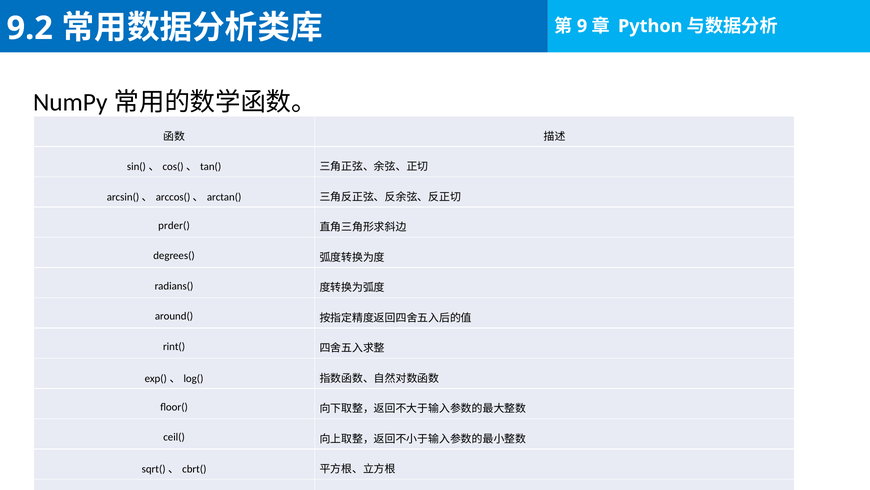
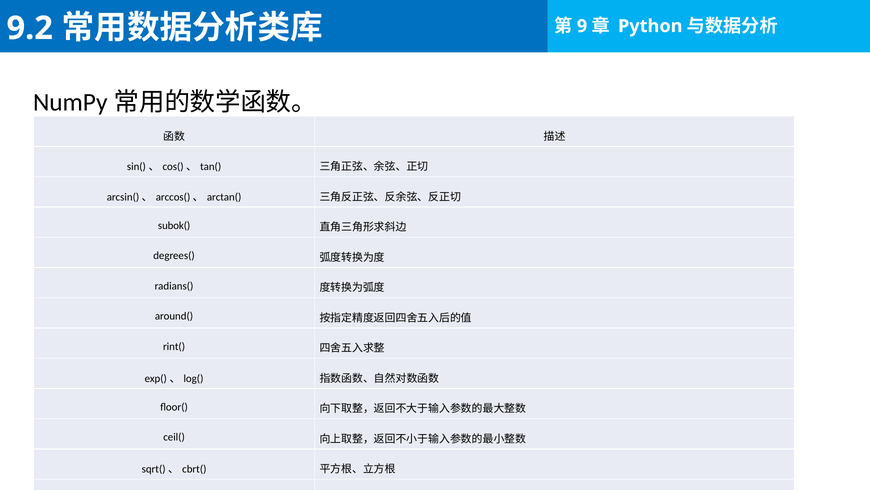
prder(: prder( -> subok( (174, 225)
